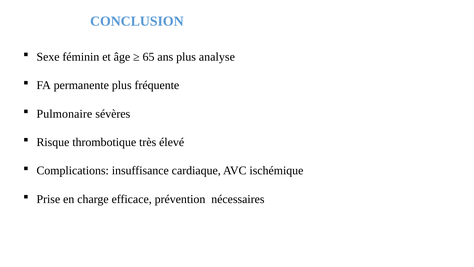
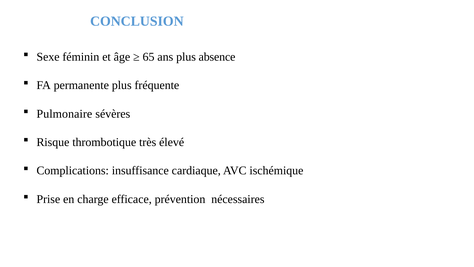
analyse: analyse -> absence (217, 57)
